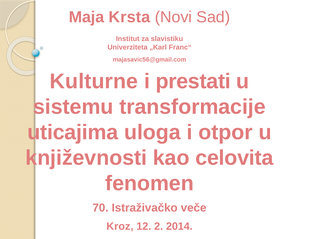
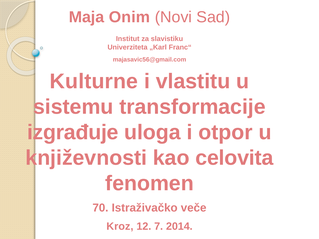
Krsta: Krsta -> Onim (129, 17)
prestati: prestati -> vlastitu (193, 81)
uticajima: uticajima -> izgrađuje (73, 132)
2: 2 -> 7 (159, 227)
